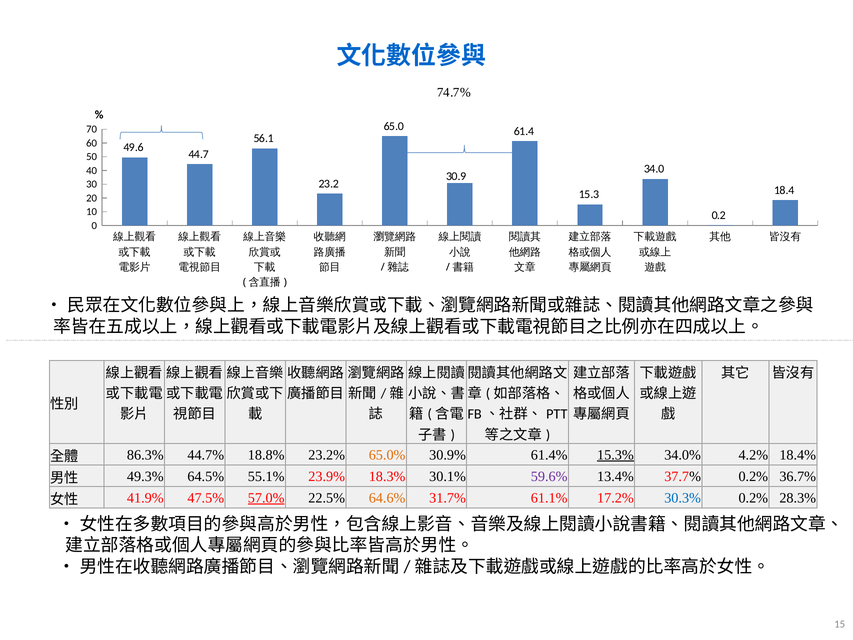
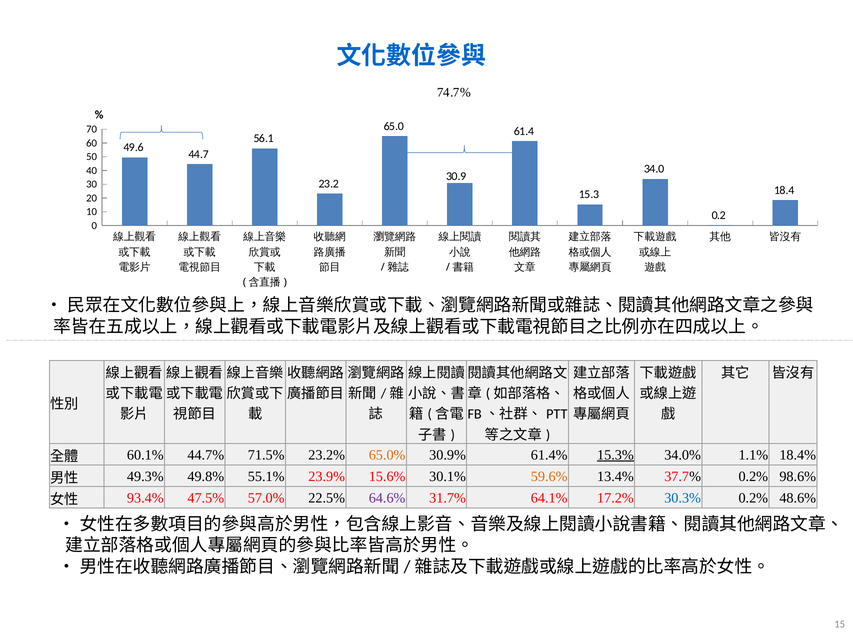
86.3%: 86.3% -> 60.1% (145, 455)
18.8%: 18.8% -> 71.5% (266, 455)
4.2%: 4.2% -> 1.1% (753, 455)
64.5%: 64.5% -> 49.8% (206, 476)
18.3%: 18.3% -> 15.6% (387, 476)
59.6% colour: purple -> orange (549, 476)
36.7%: 36.7% -> 98.6% (798, 476)
41.9%: 41.9% -> 93.4% (145, 498)
57.0% underline: present -> none (266, 498)
64.6% colour: orange -> purple (387, 498)
61.1%: 61.1% -> 64.1% (549, 498)
28.3%: 28.3% -> 48.6% (798, 498)
